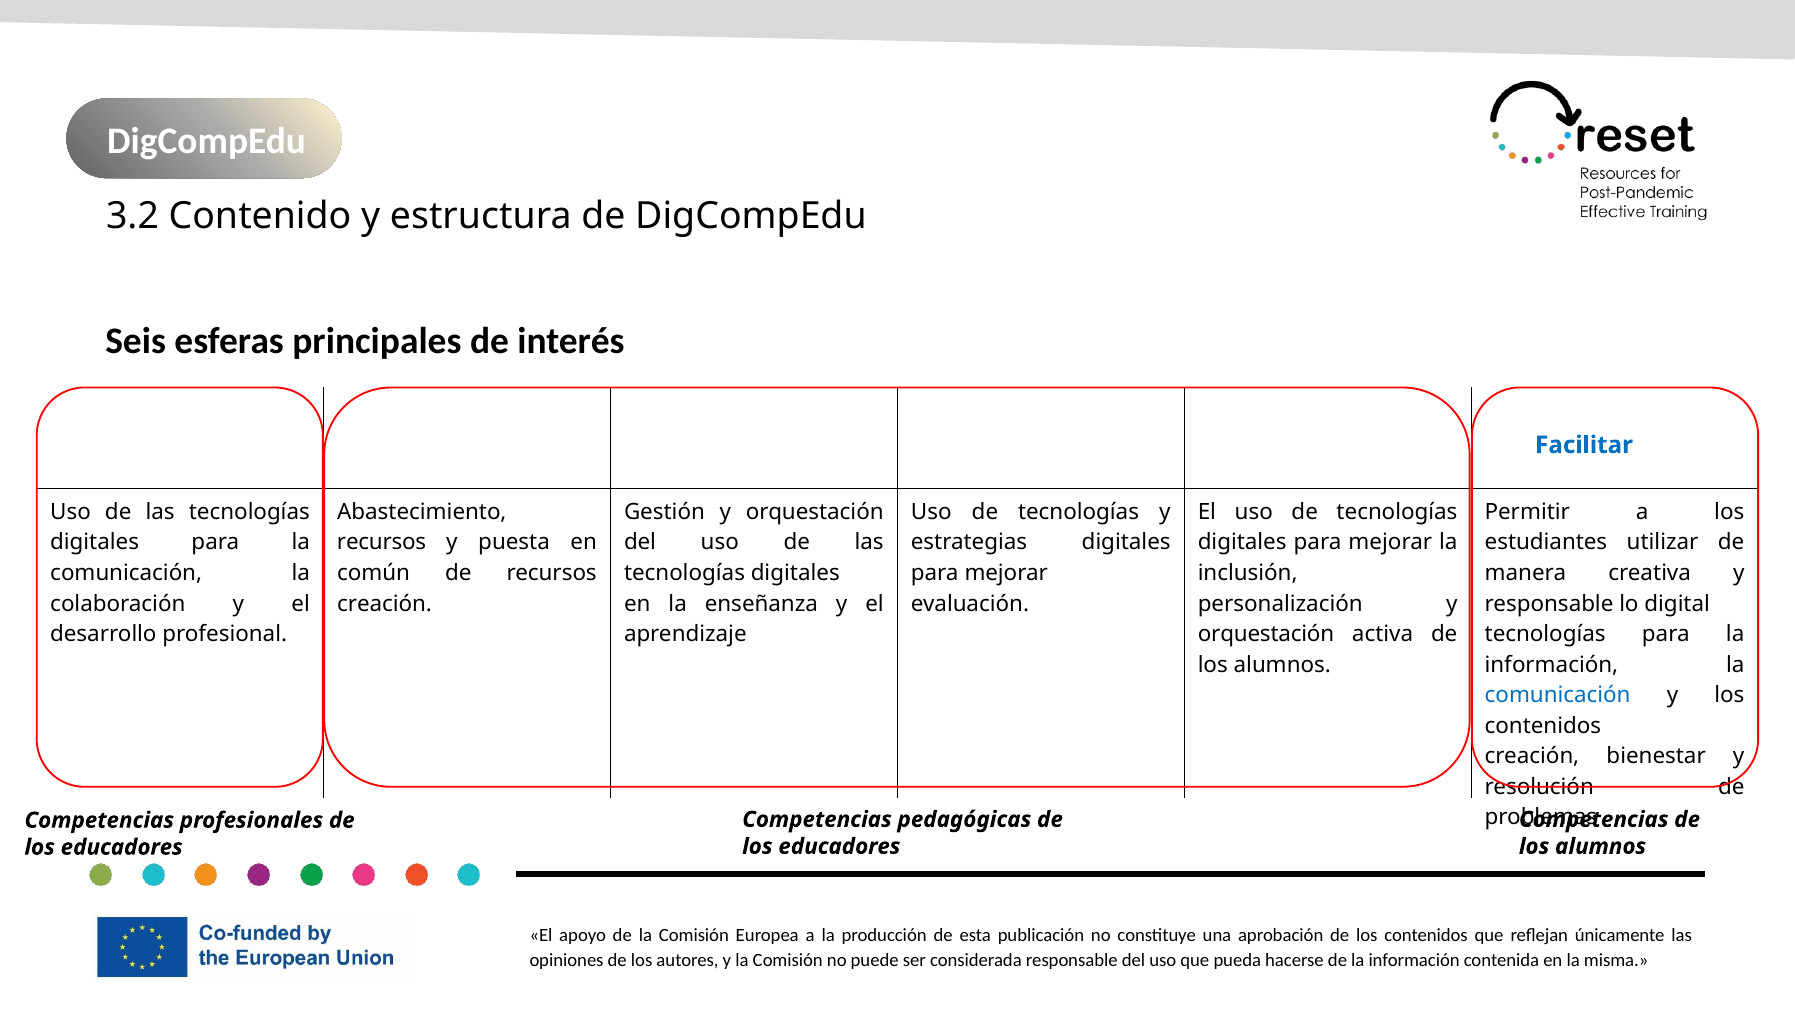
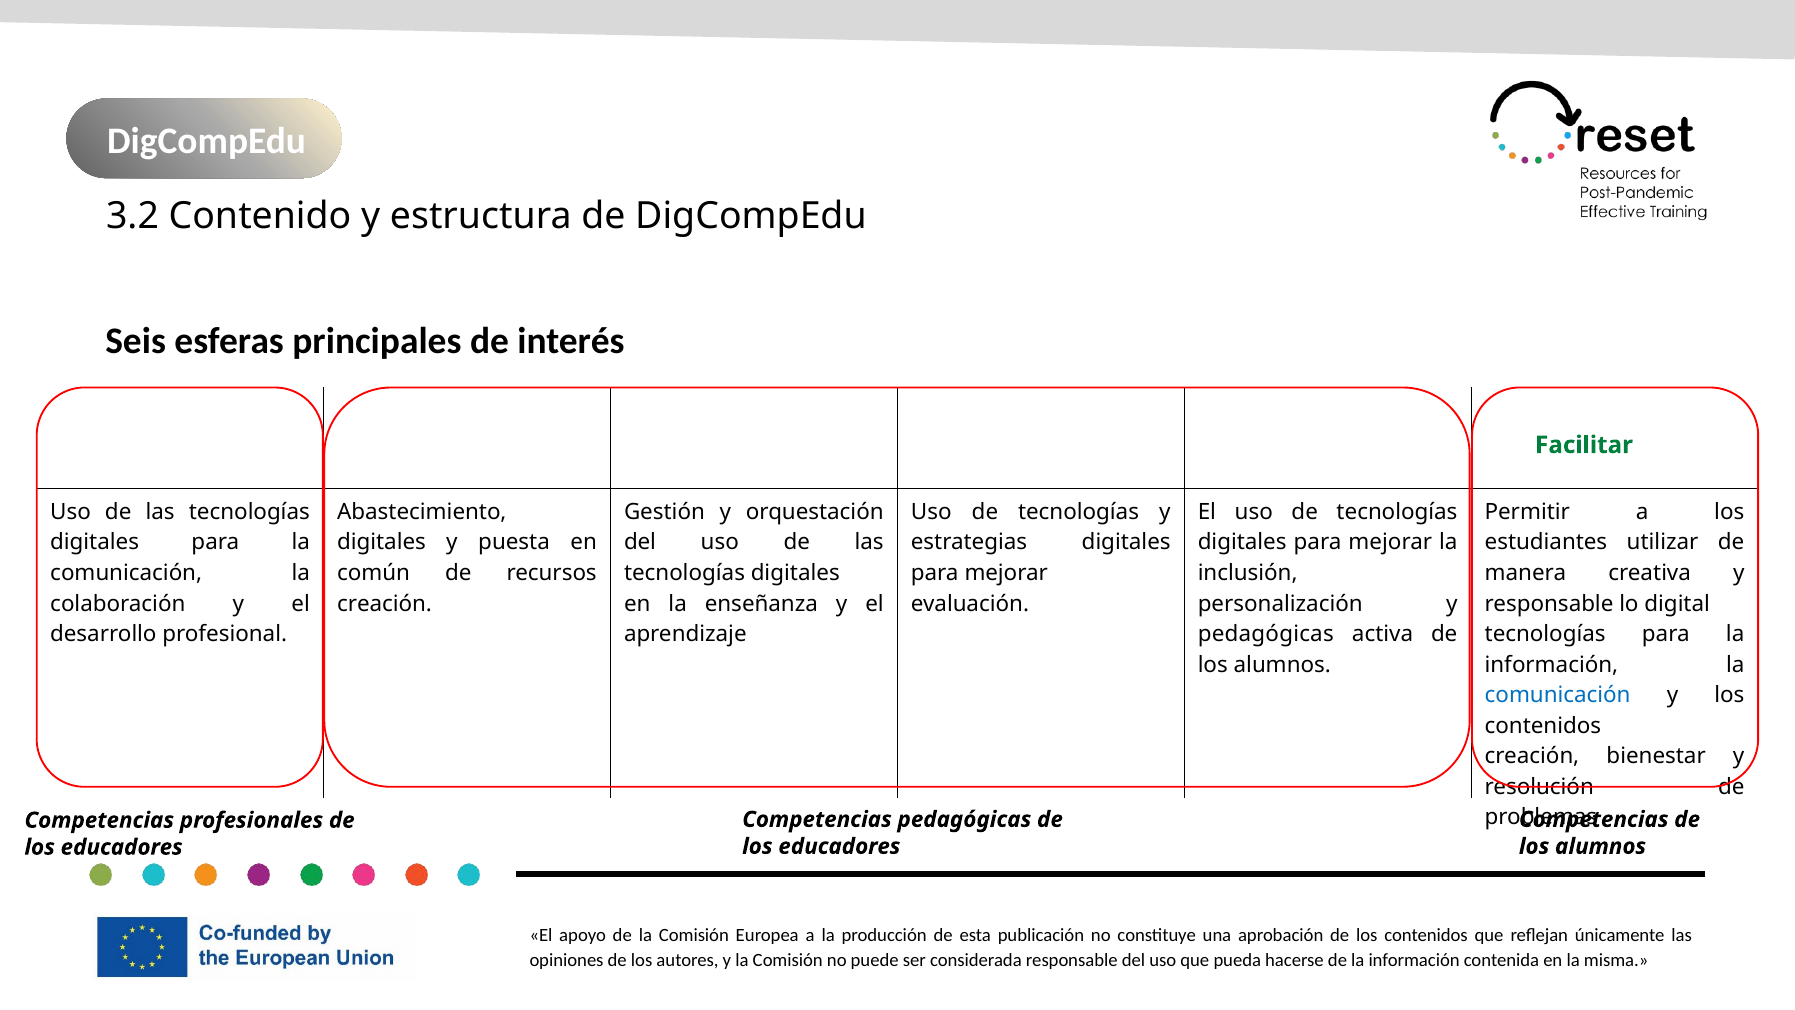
Facilitar colour: blue -> green (1584, 445)
recursos: recursos -> digitales (382, 542)
orquestación: orquestación -> pedagógicas (1266, 634)
